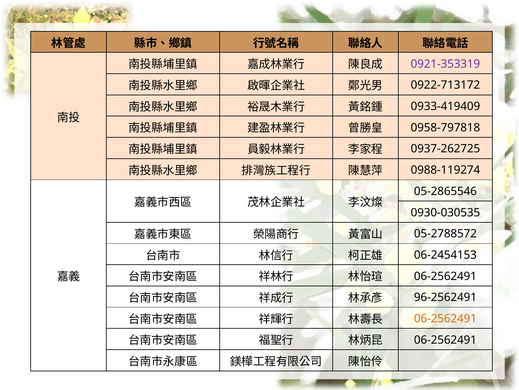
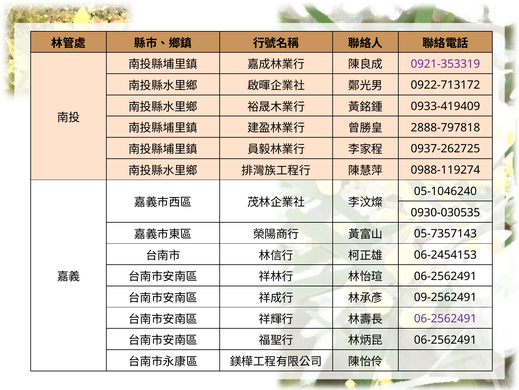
0958-797818: 0958-797818 -> 2888-797818 (445, 127)
05-2865546: 05-2865546 -> 05-1046240 (445, 191)
05-2788572: 05-2788572 -> 05-7357143 (445, 233)
96-2562491: 96-2562491 -> 09-2562491 (445, 297)
06-2562491 colour: orange -> purple (445, 318)
